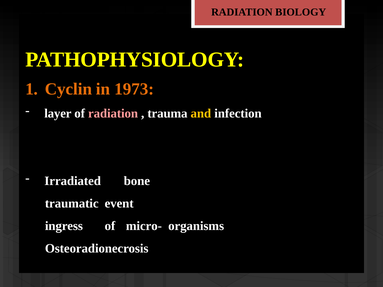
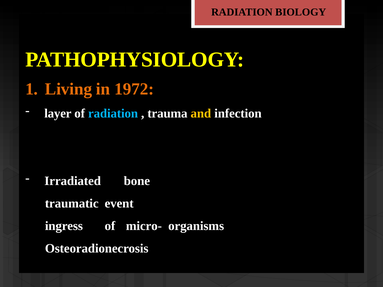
Cyclin: Cyclin -> Living (69, 89)
1973: 1973 -> 1972 (134, 89)
radiation colour: pink -> light blue (113, 113)
